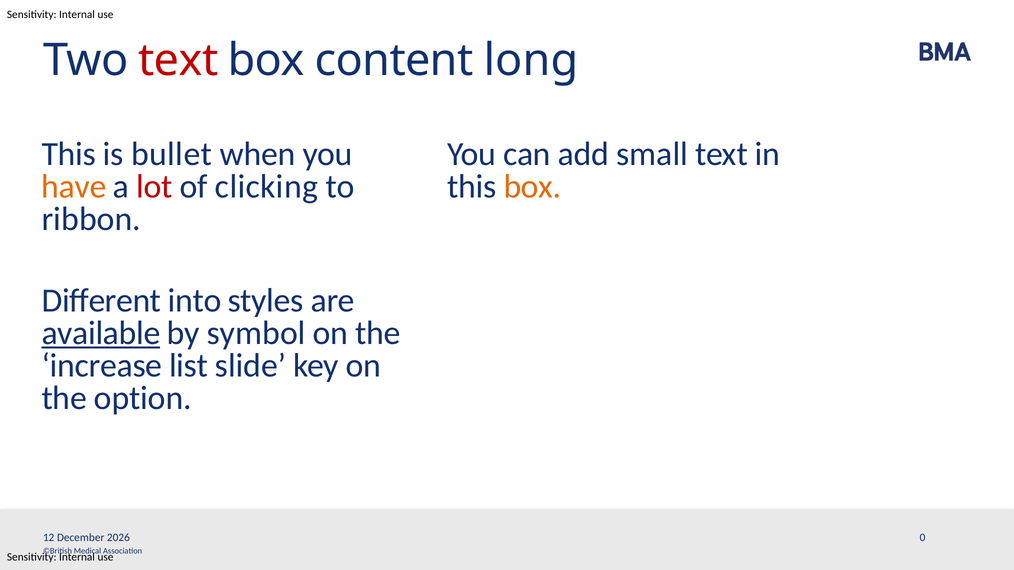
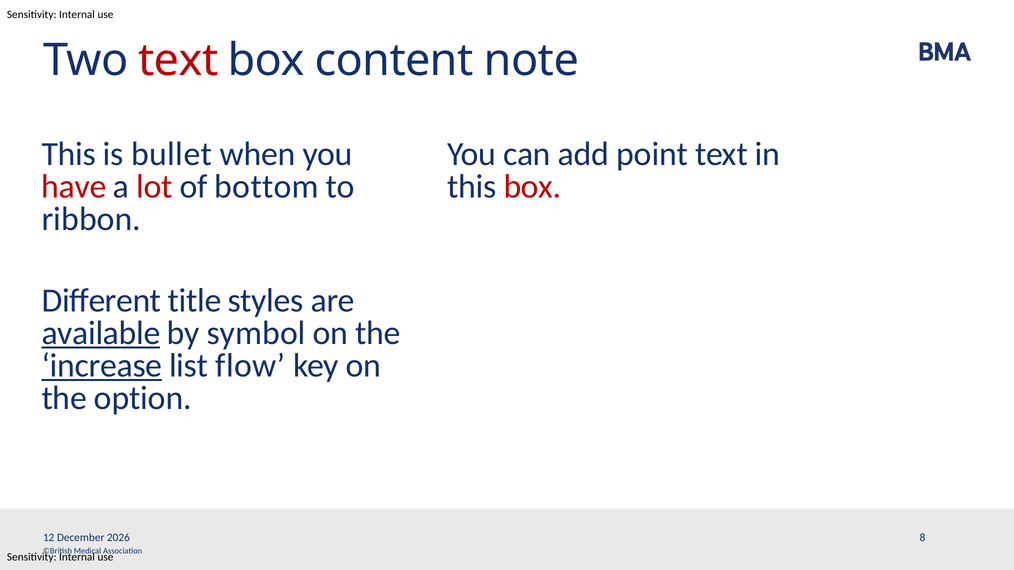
long: long -> note (531, 60)
small: small -> point (652, 154)
have colour: orange -> red (74, 187)
clicking: clicking -> bottom (267, 187)
box colour: orange -> red (532, 187)
into: into -> title (195, 301)
increase underline: none -> present (102, 366)
slide: slide -> flow (250, 366)
0: 0 -> 8 (922, 538)
